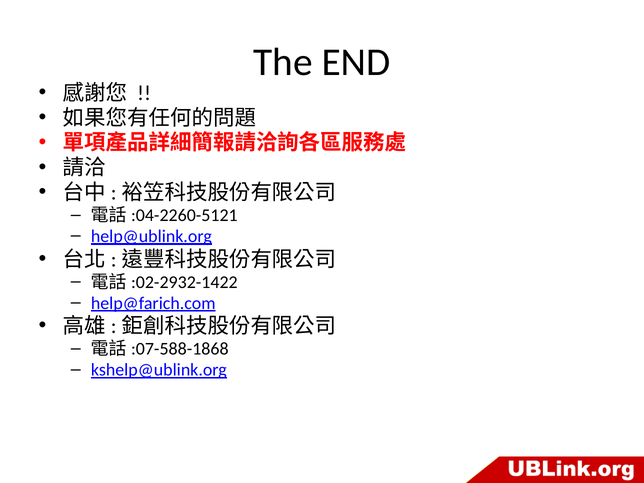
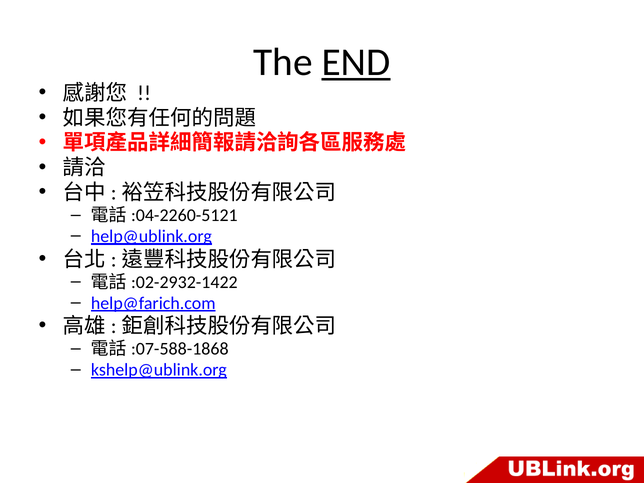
END underline: none -> present (356, 62)
